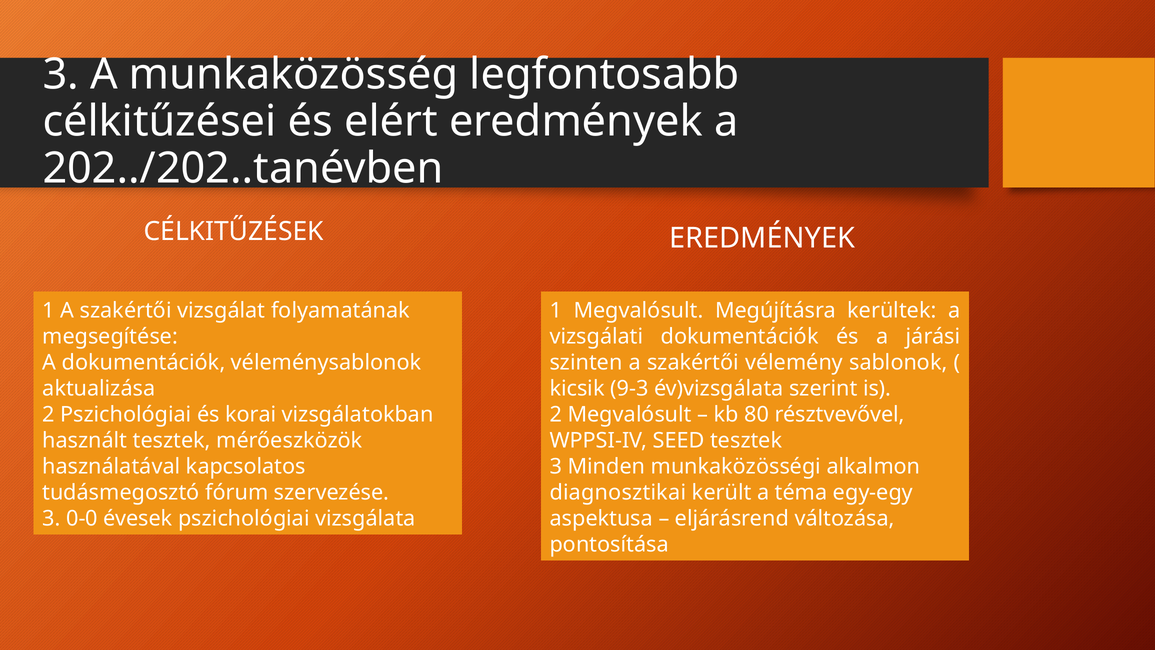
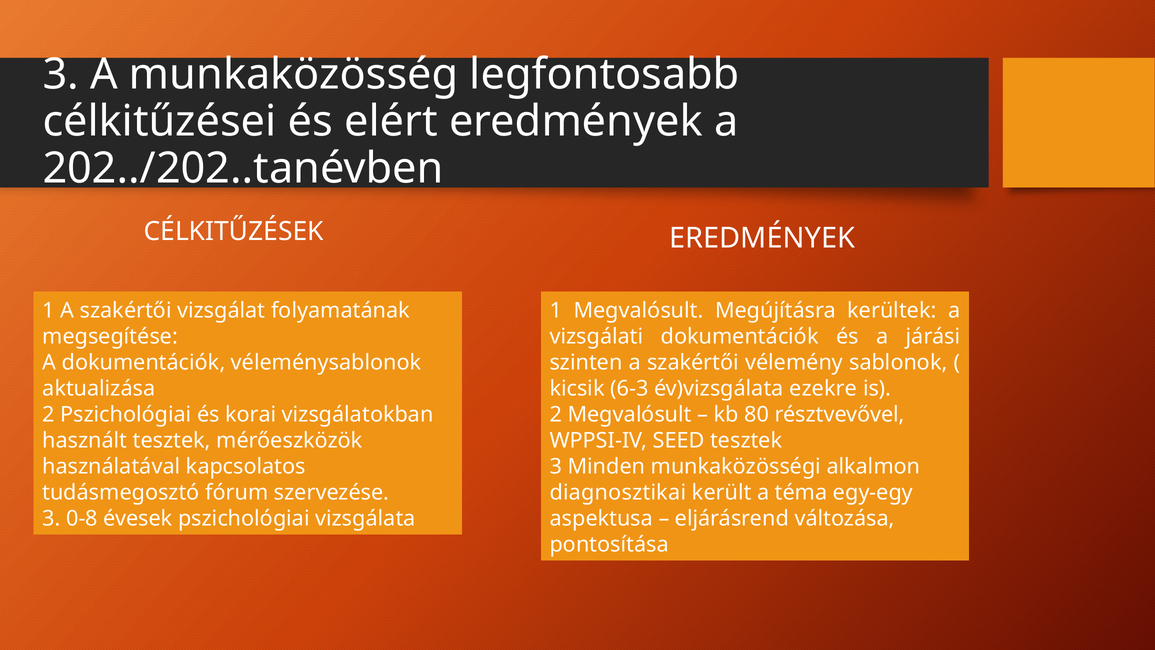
9-3: 9-3 -> 6-3 (629, 388)
szerint: szerint -> ezekre (823, 388)
0-0: 0-0 -> 0-8 (82, 518)
